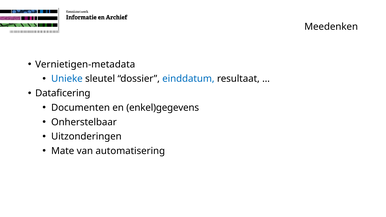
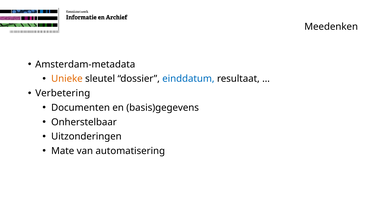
Vernietigen-metadata: Vernietigen-metadata -> Amsterdam-metadata (85, 64)
Unieke colour: blue -> orange (67, 79)
Dataficering: Dataficering -> Verbetering (63, 93)
enkel)gegevens: enkel)gegevens -> basis)gegevens (163, 108)
